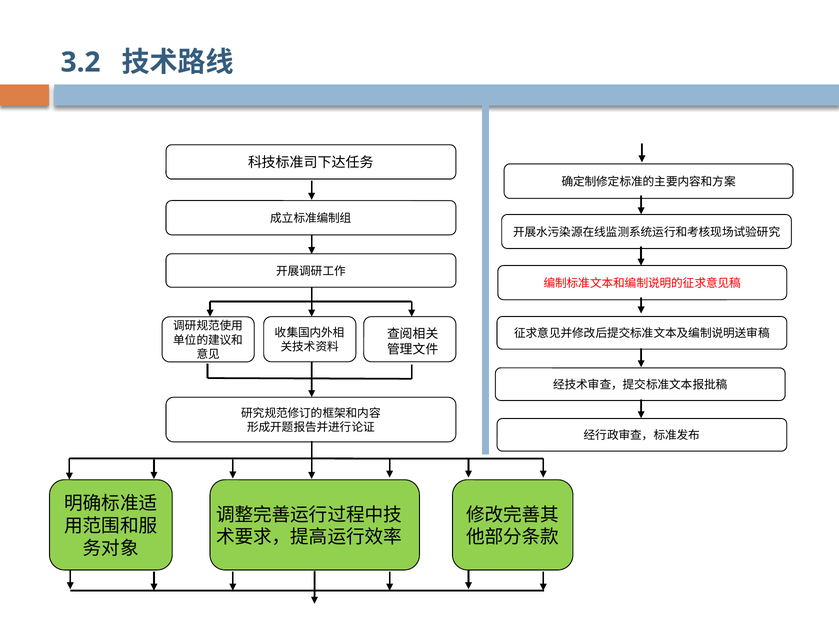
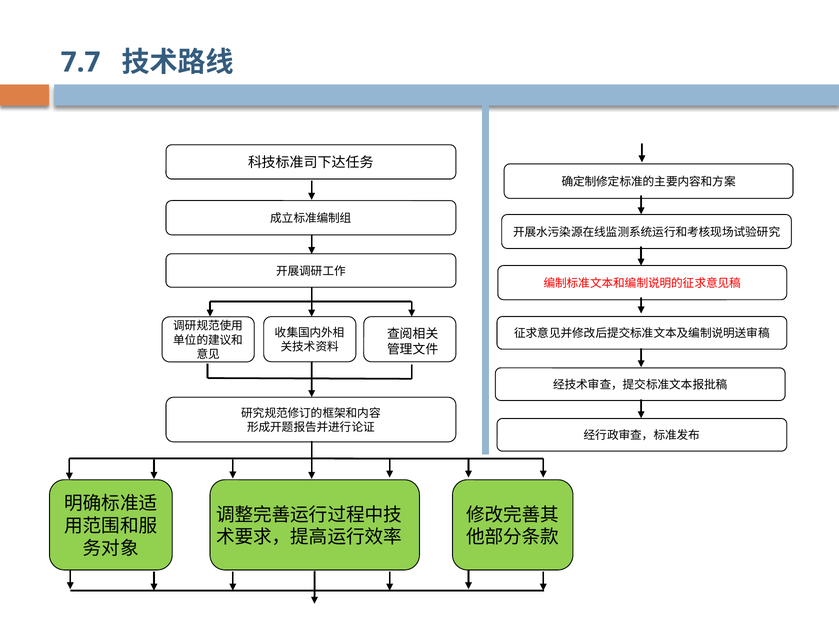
3.2: 3.2 -> 7.7 (81, 62)
